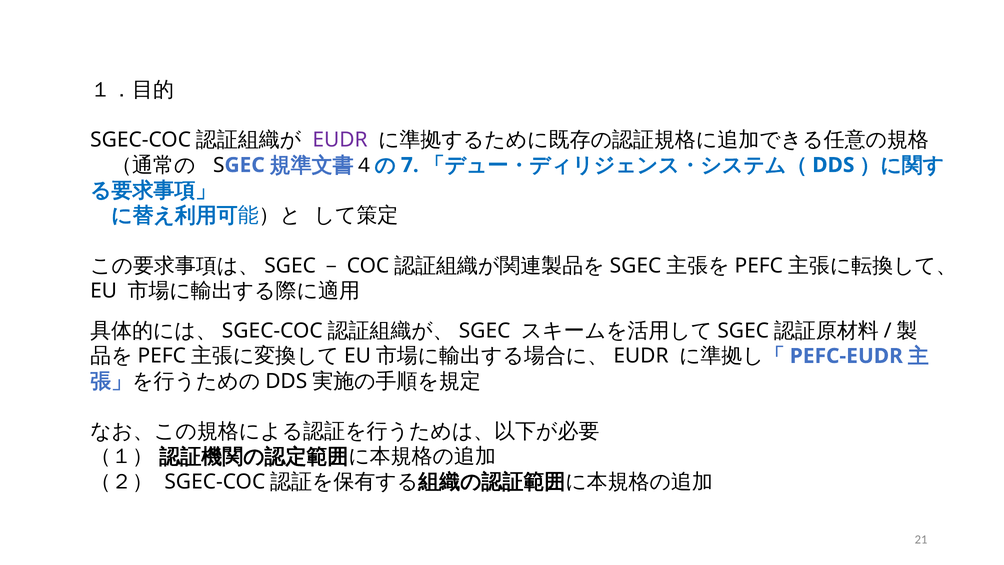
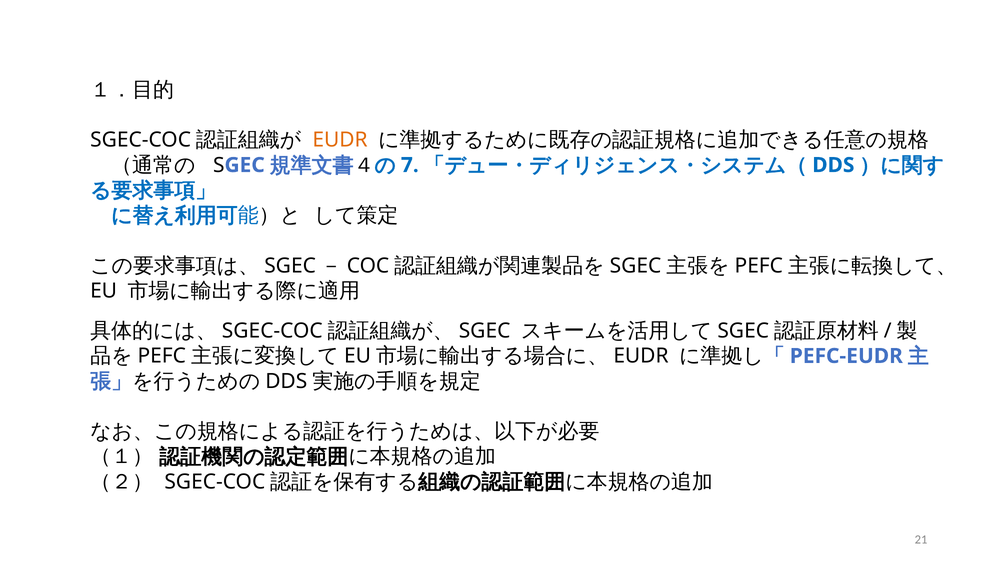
EUDR colour: purple -> orange (340, 140)
